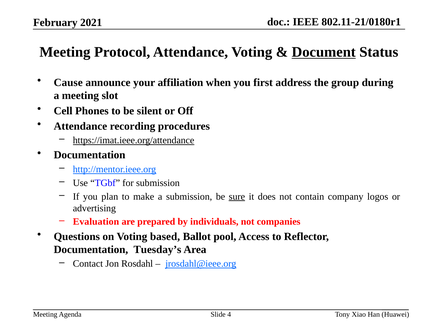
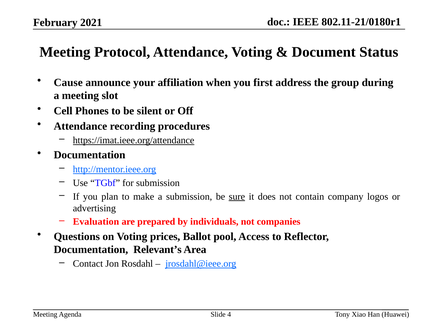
Document underline: present -> none (324, 52)
based: based -> prices (165, 237)
Tuesday’s: Tuesday’s -> Relevant’s (158, 250)
